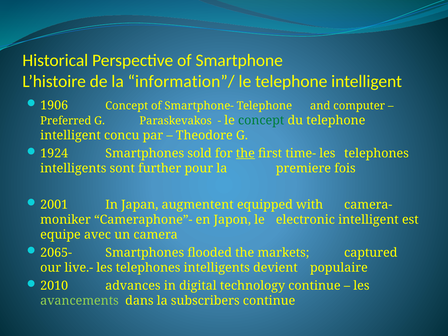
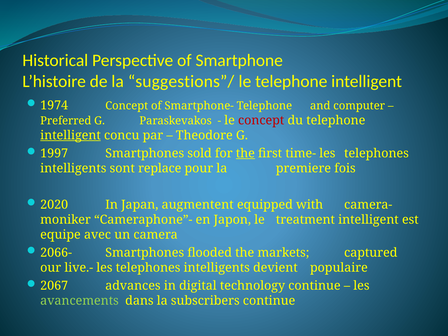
information”/: information”/ -> suggestions”/ (181, 81)
1906: 1906 -> 1974 (54, 105)
concept colour: green -> red (261, 120)
intelligent underline: none -> present (71, 135)
1924: 1924 -> 1997 (54, 153)
further: further -> replace (160, 168)
2001: 2001 -> 2020 (54, 205)
electronic: electronic -> treatment (305, 220)
2065-: 2065- -> 2066- (56, 253)
2010: 2010 -> 2067 (54, 286)
